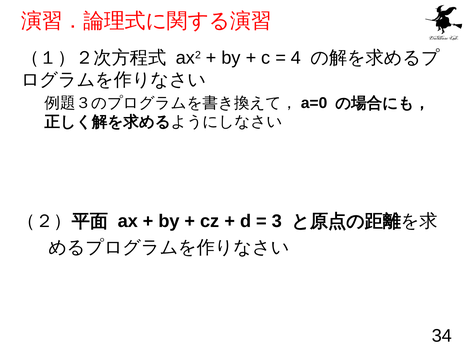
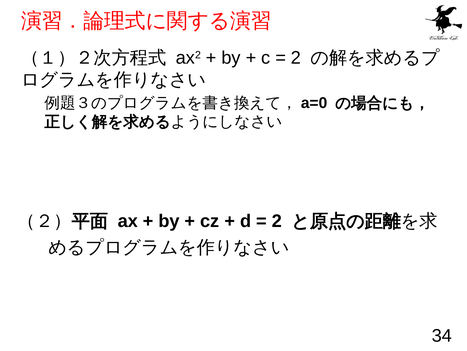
4: 4 -> 2 (296, 58)
3: 3 -> 2 (277, 221)
